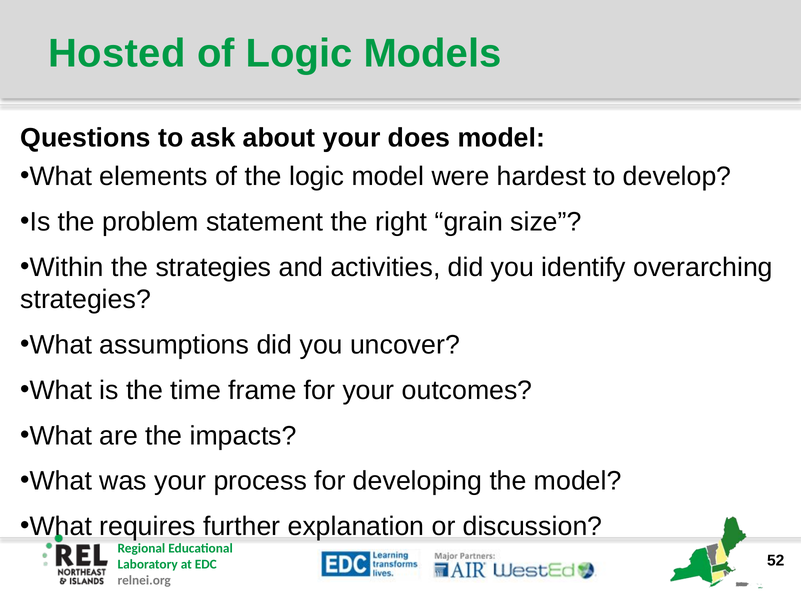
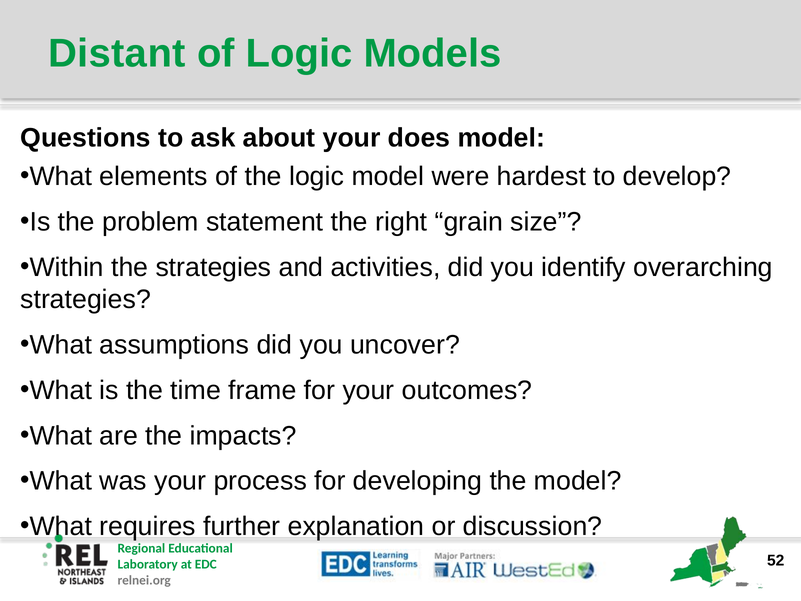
Hosted: Hosted -> Distant (117, 54)
